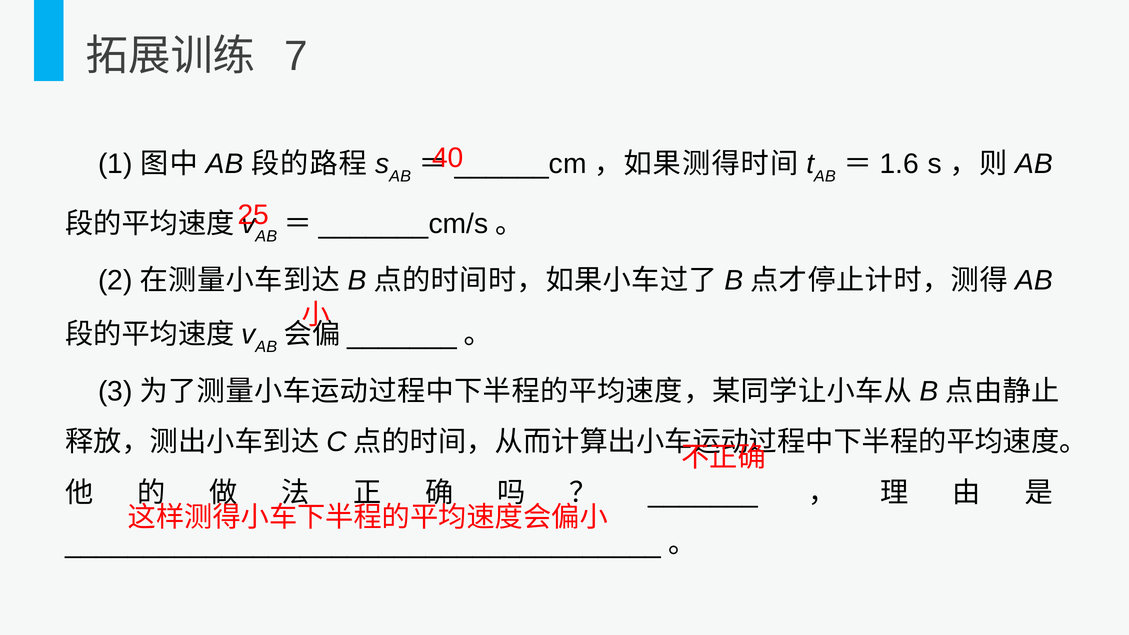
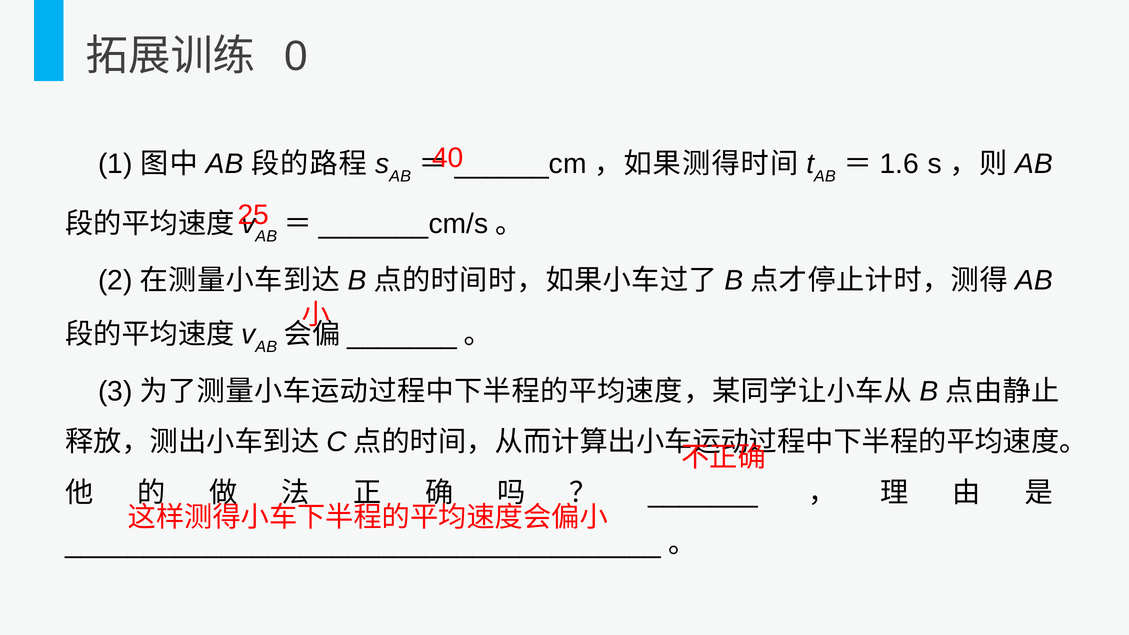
7: 7 -> 0 (296, 56)
